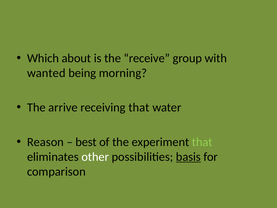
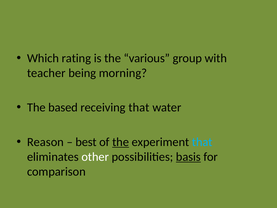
about: about -> rating (76, 58)
receive: receive -> various (147, 58)
wanted: wanted -> teacher (46, 73)
arrive: arrive -> based (63, 107)
the underline: none -> present (121, 142)
that colour: light green -> light blue (202, 142)
